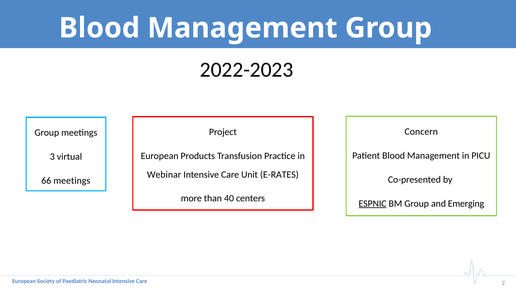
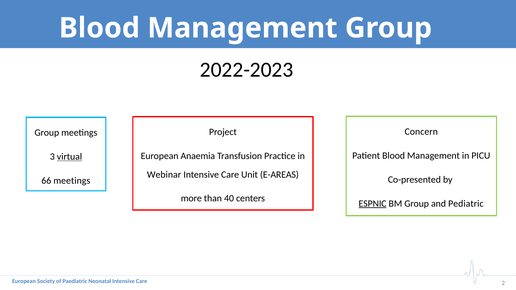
Products: Products -> Anaemia (198, 156)
virtual underline: none -> present (69, 157)
E-RATES: E-RATES -> E-AREAS (279, 175)
Emerging: Emerging -> Pediatric (466, 204)
